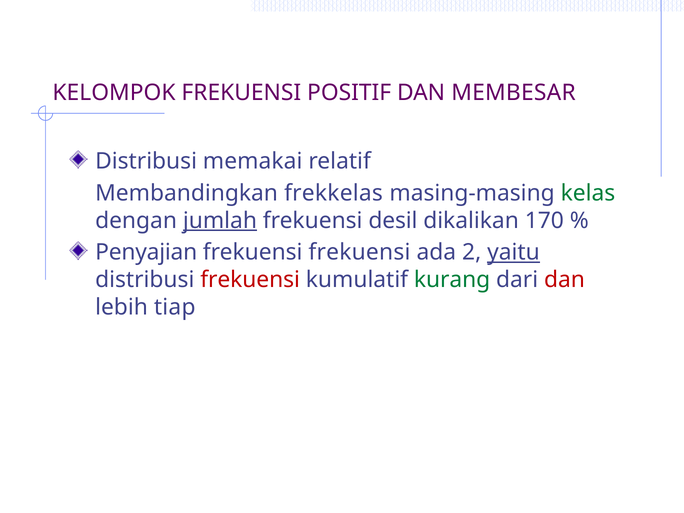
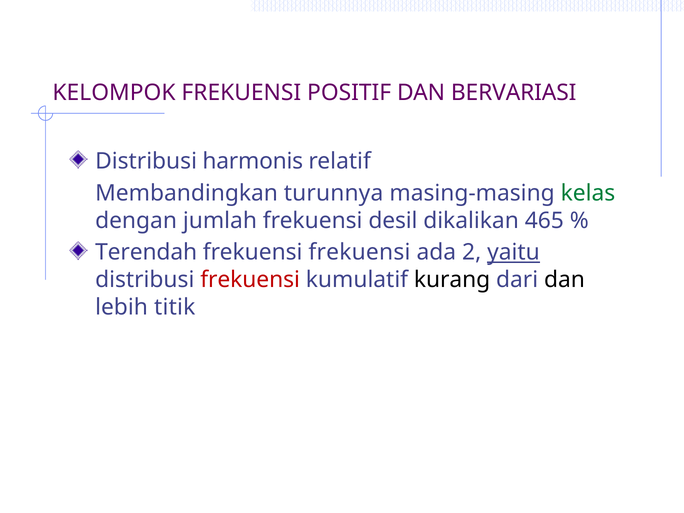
MEMBESAR: MEMBESAR -> BERVARIASI (514, 93)
memakai: memakai -> harmonis (253, 161)
frekkelas: frekkelas -> turunnya (334, 193)
jumlah underline: present -> none (220, 220)
170: 170 -> 465 (544, 220)
Penyajian: Penyajian -> Terendah (146, 252)
kurang colour: green -> black (452, 280)
dan colour: red -> black (564, 280)
tiap: tiap -> titik (175, 307)
